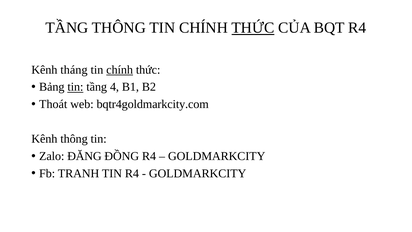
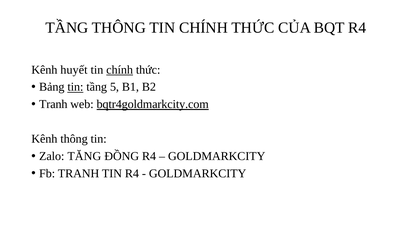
THỨC underline: present -> none (253, 28)
tháng: tháng -> huyết (74, 70)
4: 4 -> 5 (114, 87)
Thoát: Thoát -> Tranh (53, 104)
bqtr4goldmarkcity.com underline: none -> present (153, 104)
ĐĂNG: ĐĂNG -> TĂNG (84, 156)
